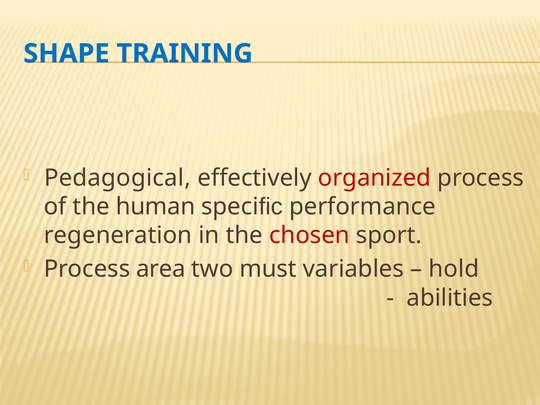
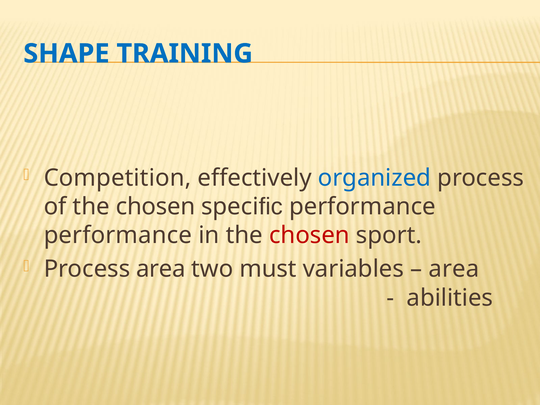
Pedagogical: Pedagogical -> Competition (117, 178)
organized colour: red -> blue (374, 178)
of the human: human -> chosen (156, 207)
regeneration: regeneration -> performance (118, 235)
hold: hold -> area (454, 269)
